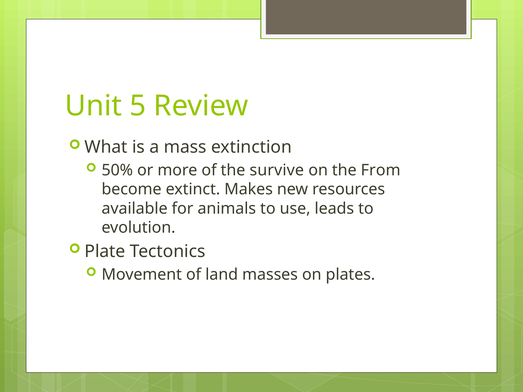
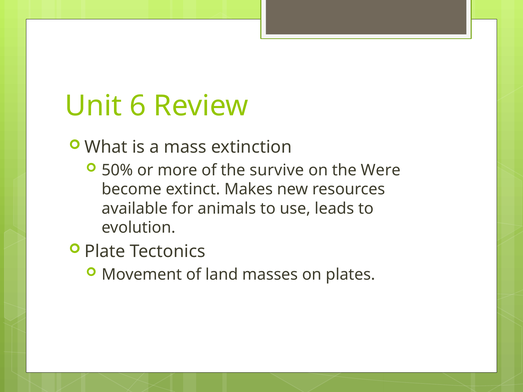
5: 5 -> 6 (138, 106)
From: From -> Were (381, 170)
